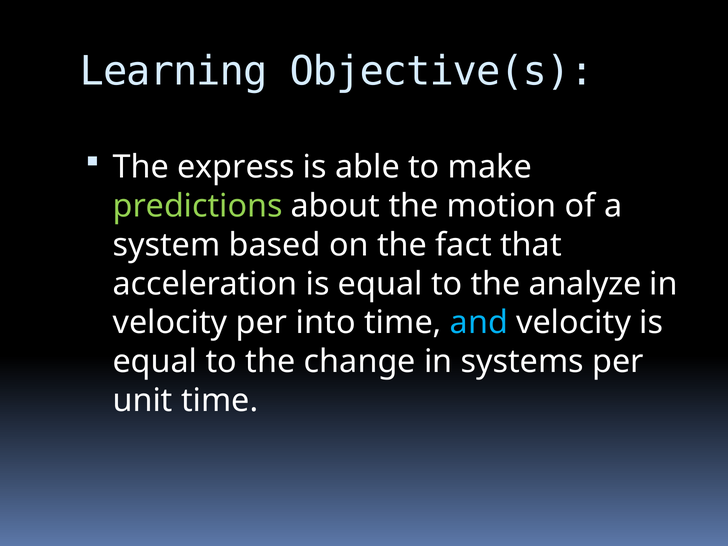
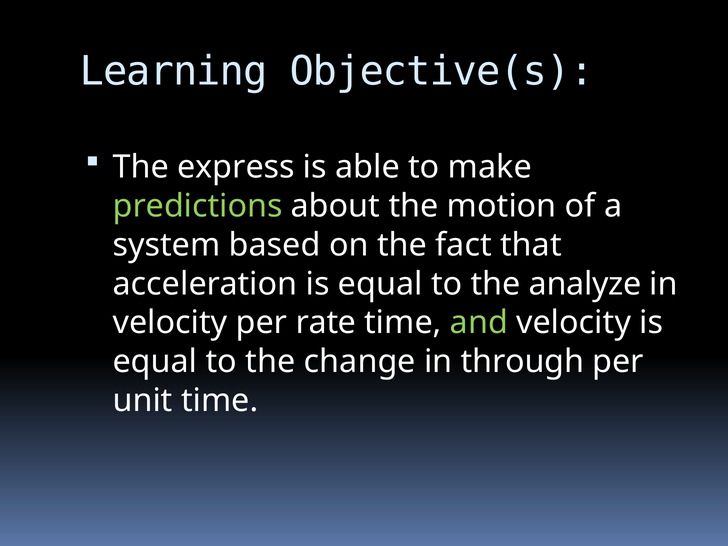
into: into -> rate (326, 323)
and colour: light blue -> light green (479, 323)
systems: systems -> through (522, 362)
